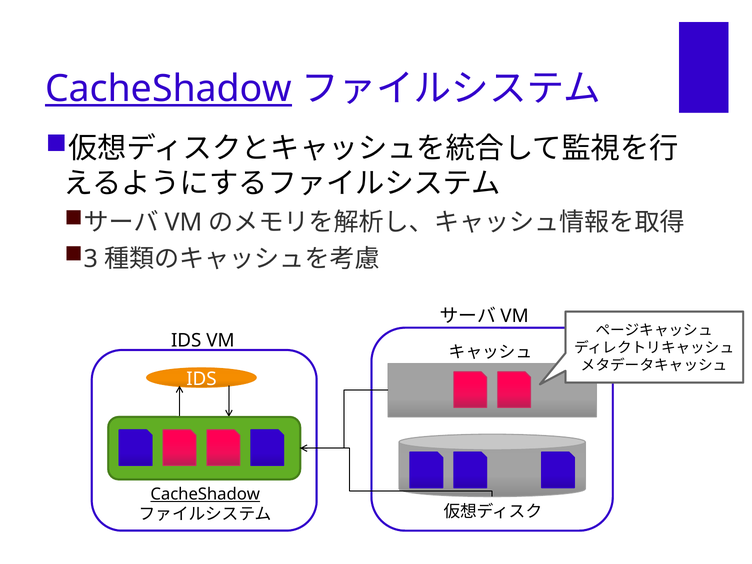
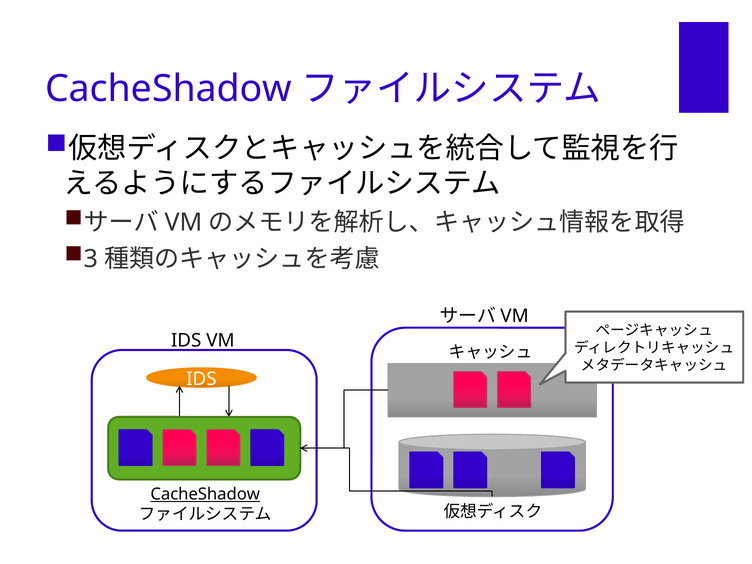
CacheShadow underline: present -> none (169, 89)
